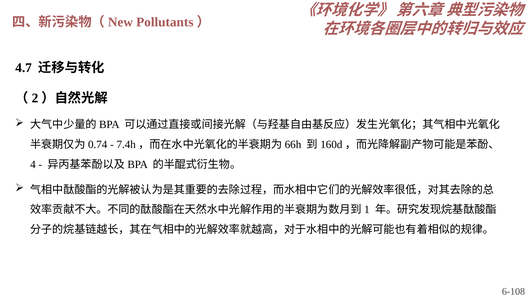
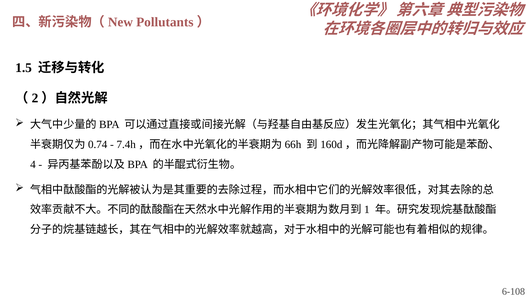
4.7: 4.7 -> 1.5 (24, 68)
